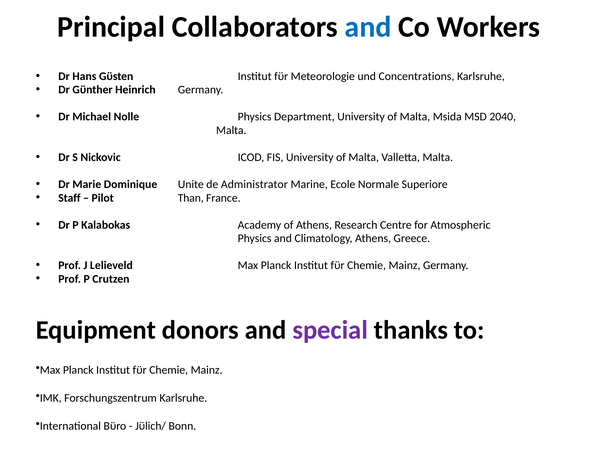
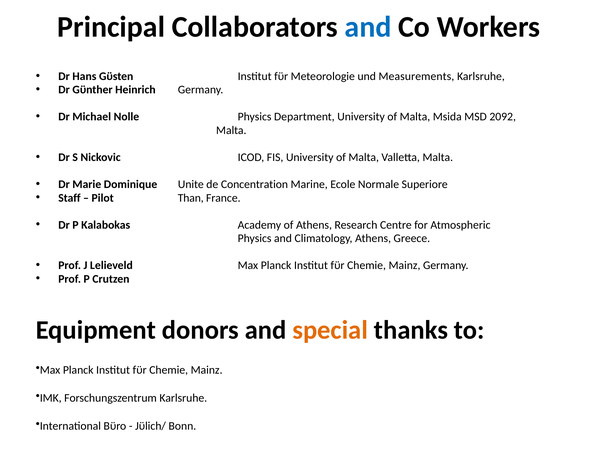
Concentrations: Concentrations -> Measurements (416, 76)
2040: 2040 -> 2092 (503, 117)
Administrator: Administrator -> Concentration (254, 184)
special colour: purple -> orange (330, 330)
